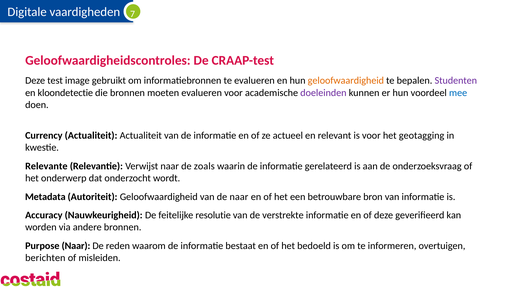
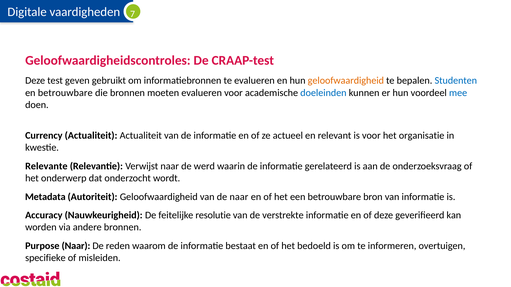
image: image -> geven (77, 81)
Studenten colour: purple -> blue (456, 81)
en kloondetectie: kloondetectie -> betrouwbare (65, 93)
doeleinden colour: purple -> blue (323, 93)
geotagging: geotagging -> organisatie (422, 136)
zoals: zoals -> werd (204, 166)
berichten: berichten -> specifieke (45, 258)
